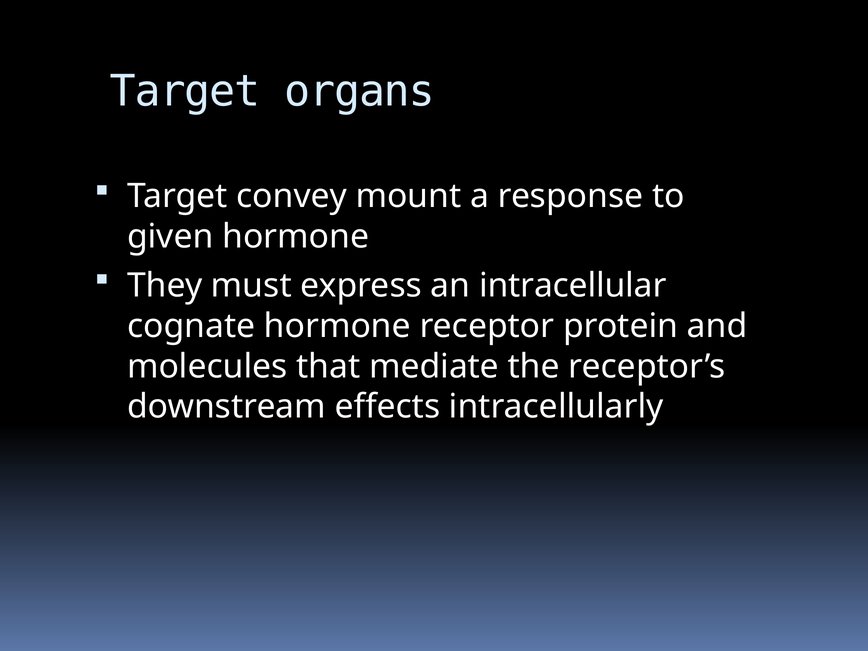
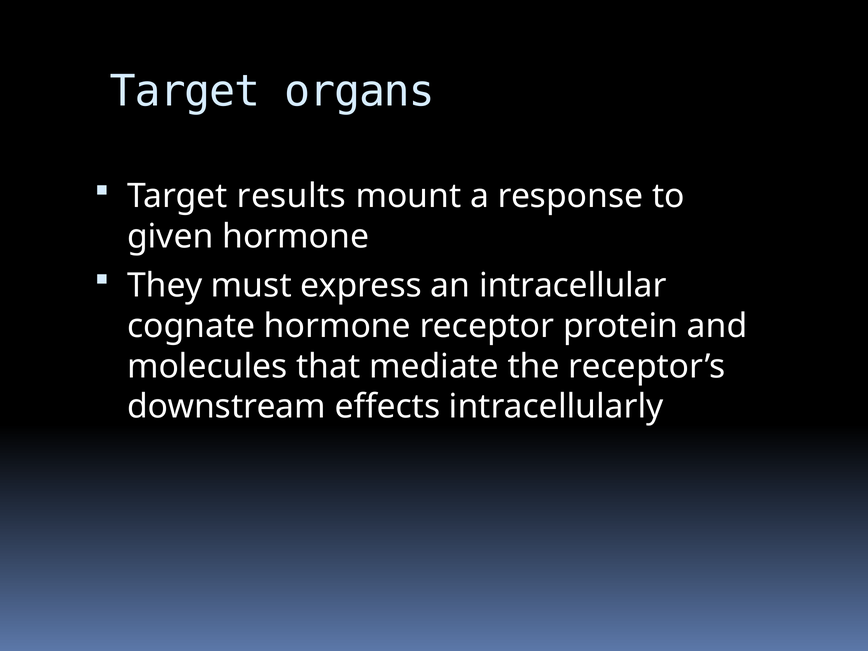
convey: convey -> results (291, 196)
